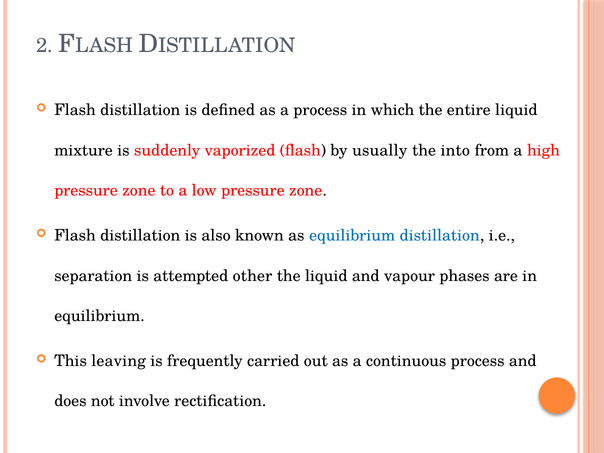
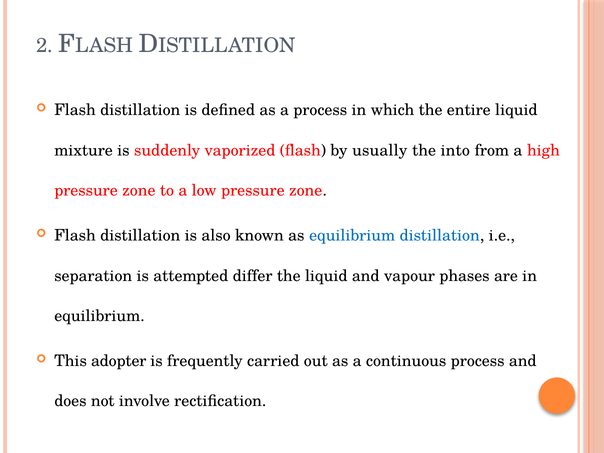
other: other -> differ (253, 276)
leaving: leaving -> adopter (119, 361)
